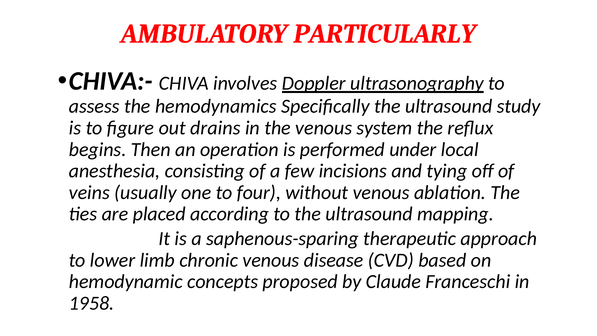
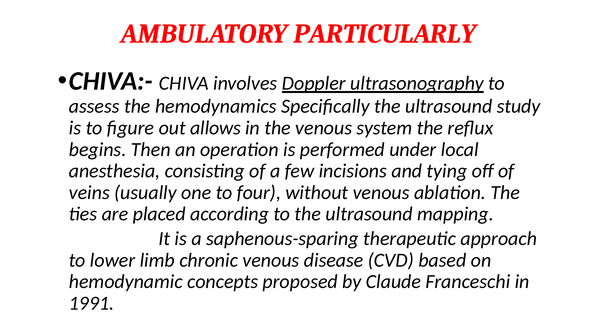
drains: drains -> allows (216, 128)
1958: 1958 -> 1991 (92, 303)
